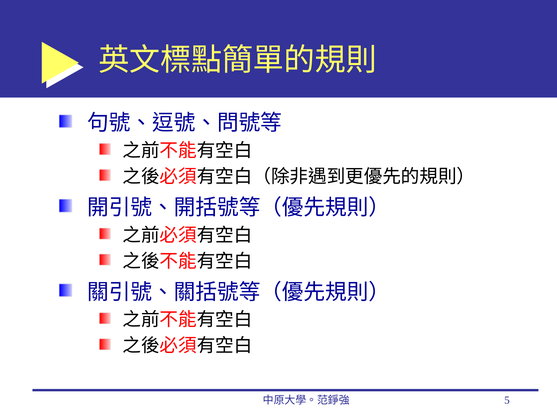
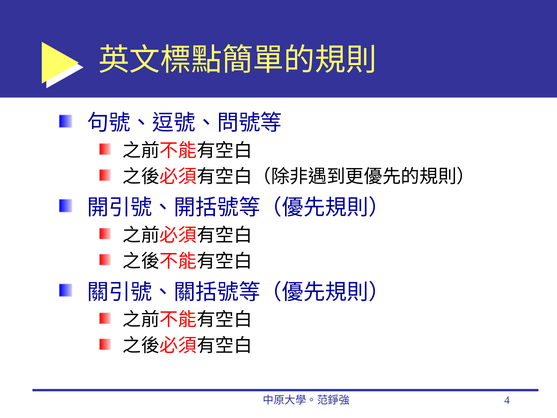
5: 5 -> 4 (507, 400)
